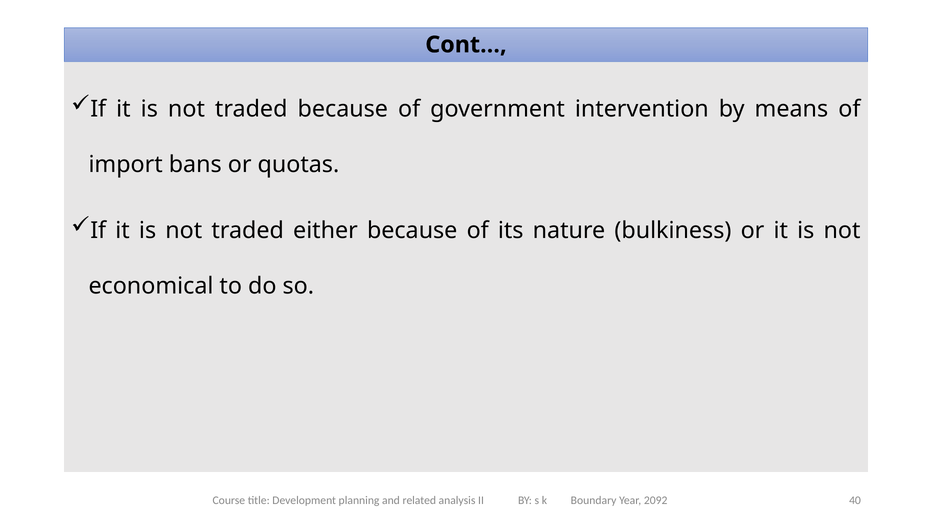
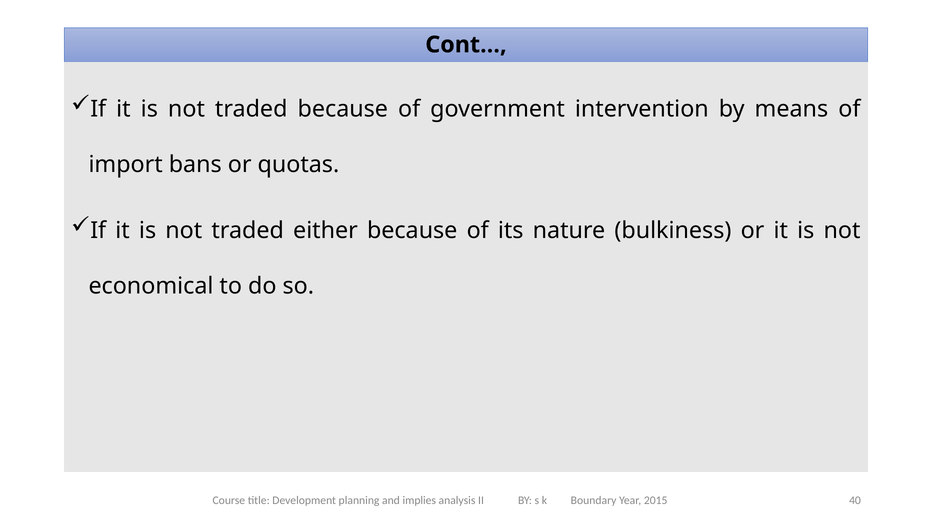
related: related -> implies (419, 501)
2092: 2092 -> 2015 (656, 501)
